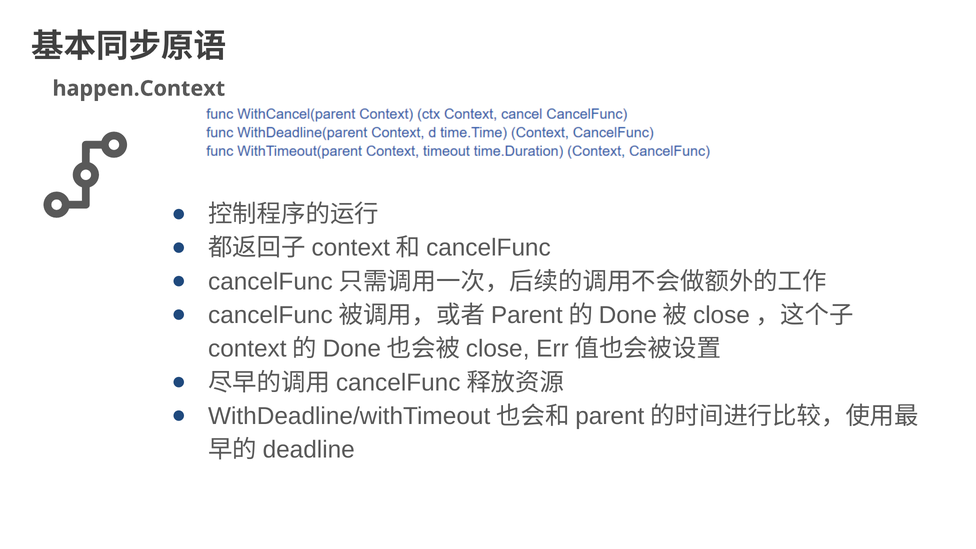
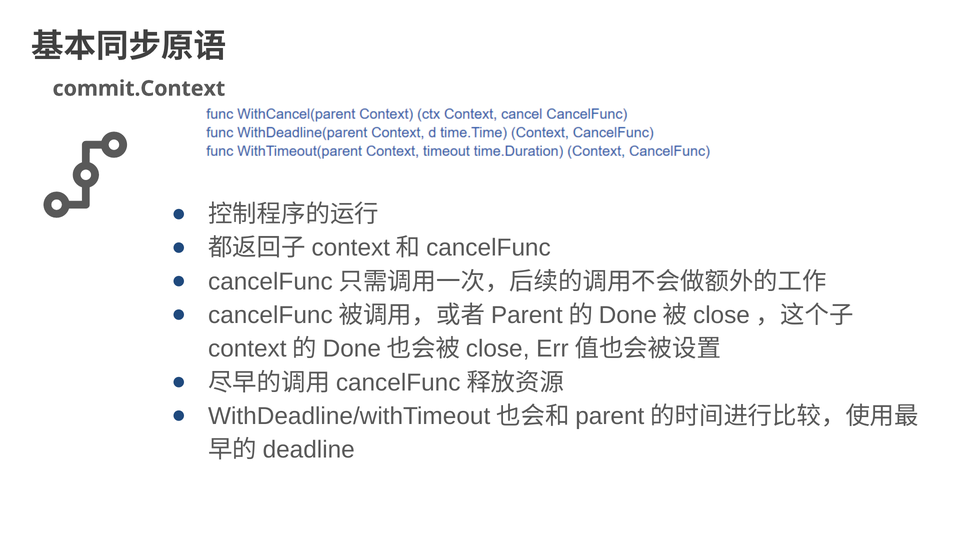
happen.Context: happen.Context -> commit.Context (139, 89)
